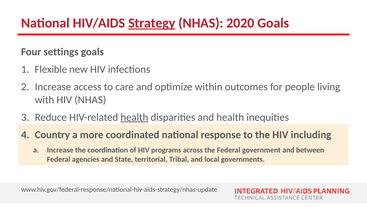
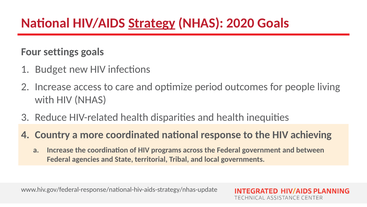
Flexible: Flexible -> Budget (51, 69)
within: within -> period (209, 87)
health underline: present -> none (134, 117)
including: including -> achieving (311, 134)
